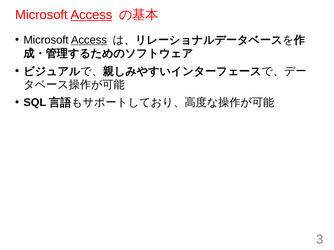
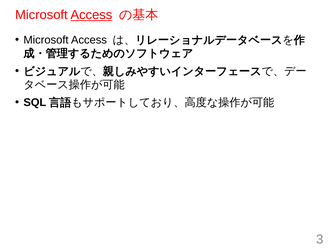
Access underline: present -> none (89, 40)
